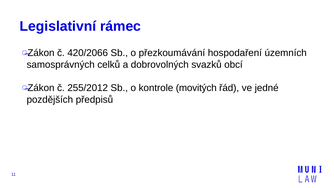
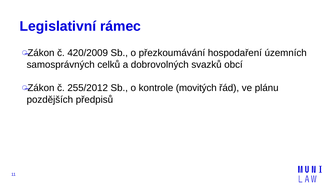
420/2066: 420/2066 -> 420/2009 (88, 53)
jedné: jedné -> plánu (267, 88)
